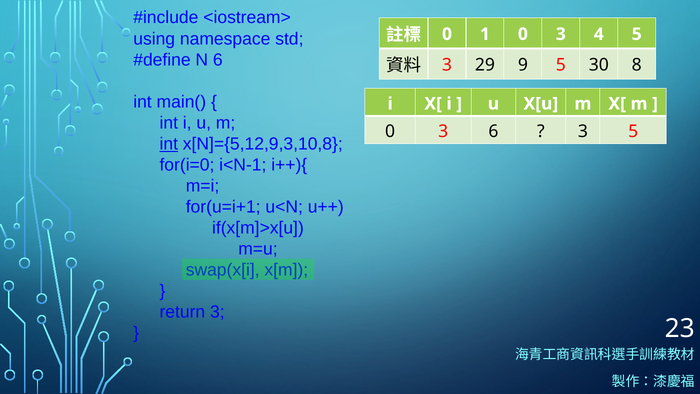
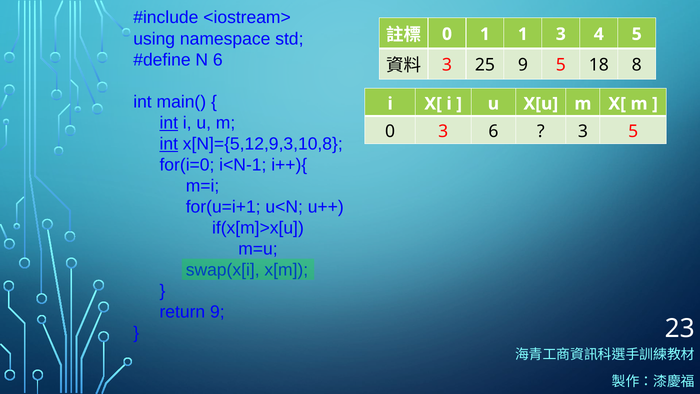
1 0: 0 -> 1 (523, 34)
29: 29 -> 25 (485, 65)
30: 30 -> 18 (599, 65)
int underline: none -> present (169, 123)
return 3: 3 -> 9 (217, 312)
